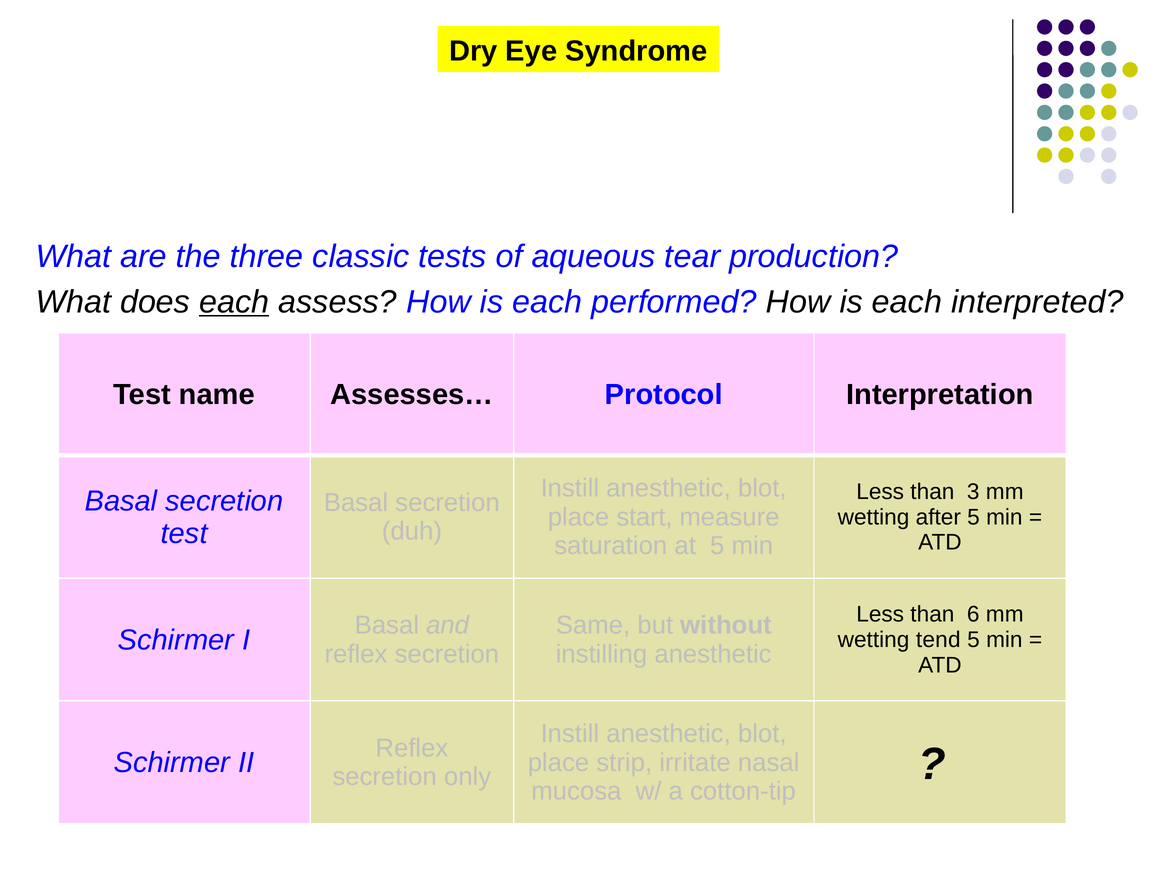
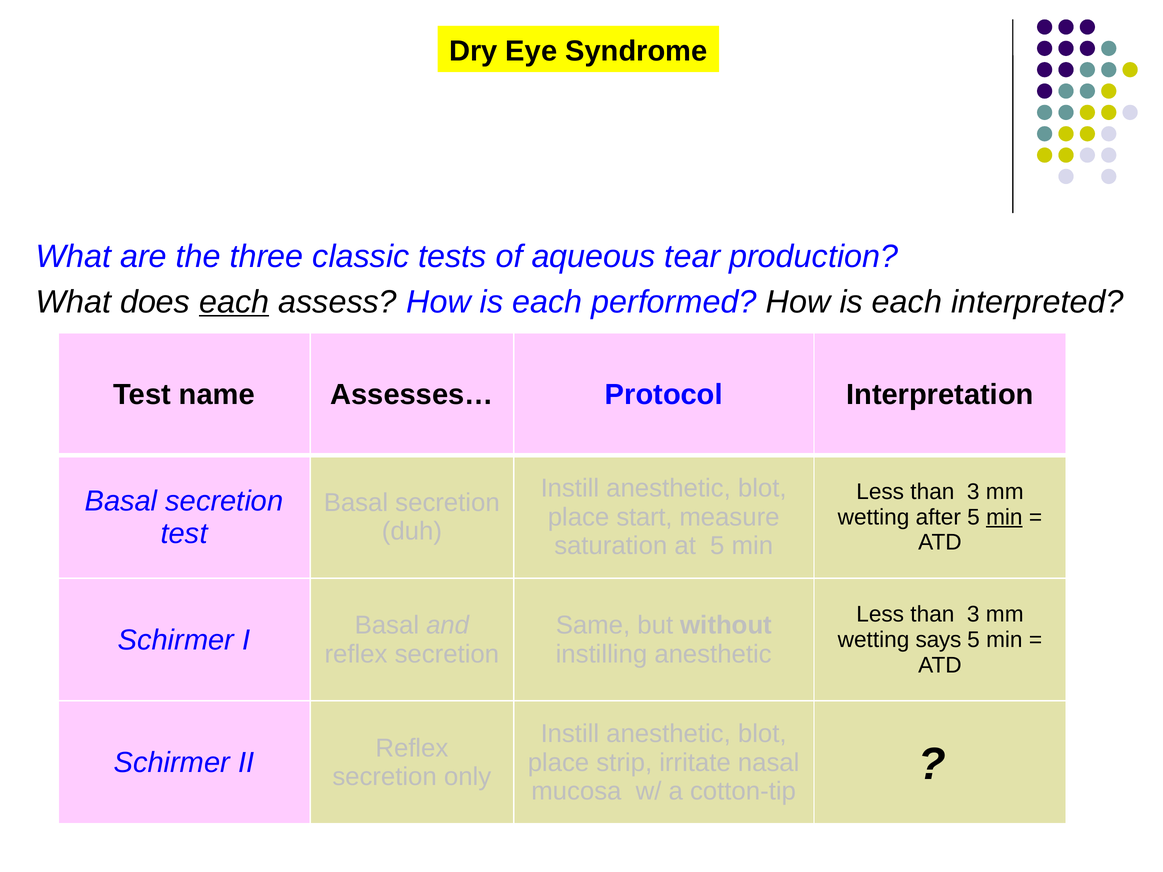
min underline: none -> present (1004, 517)
6: 6 -> 3 (973, 615)
tend: tend -> says (938, 640)
